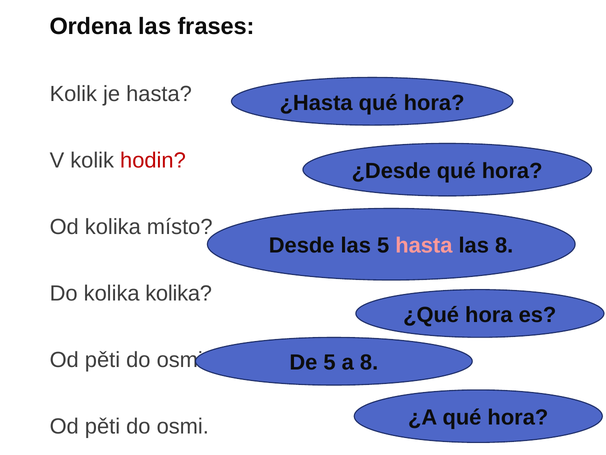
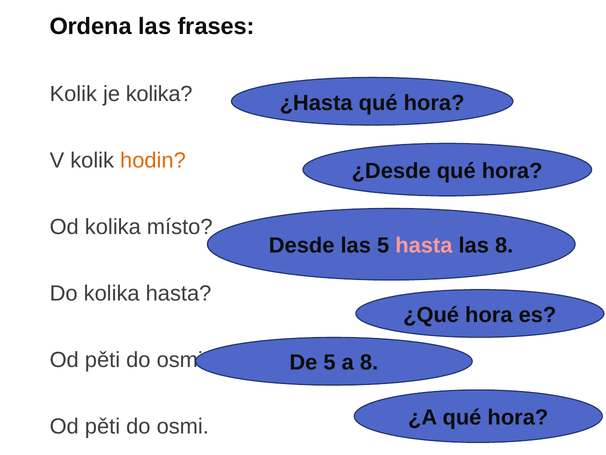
je hasta: hasta -> kolika (159, 94)
hodin colour: red -> orange (153, 160)
kolika kolika: kolika -> hasta (179, 293)
